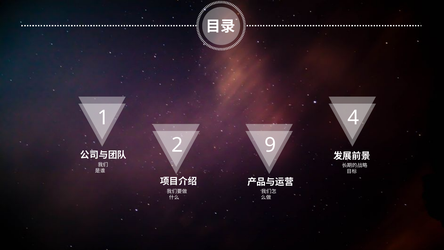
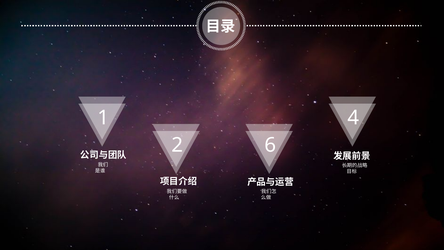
9: 9 -> 6 (270, 145)
